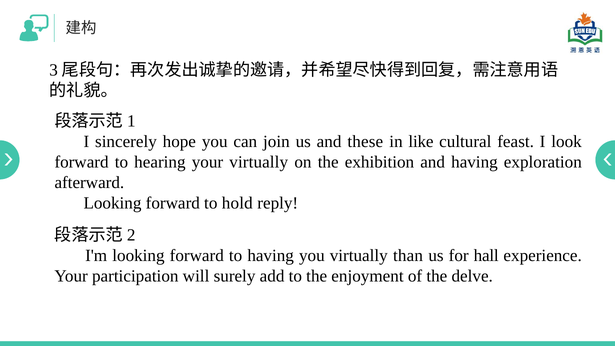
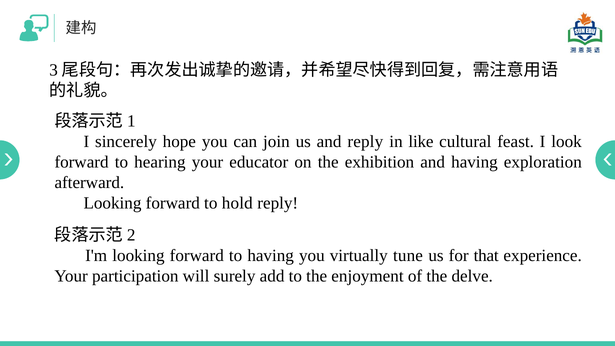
and these: these -> reply (365, 141)
your virtually: virtually -> educator (259, 162)
than: than -> tune (408, 255)
hall: hall -> that (486, 255)
